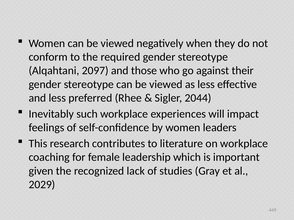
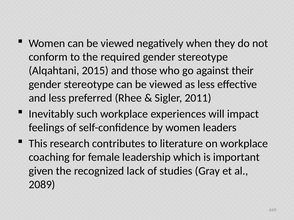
2097: 2097 -> 2015 (95, 71)
2044: 2044 -> 2011 (198, 98)
2029: 2029 -> 2089 (42, 185)
